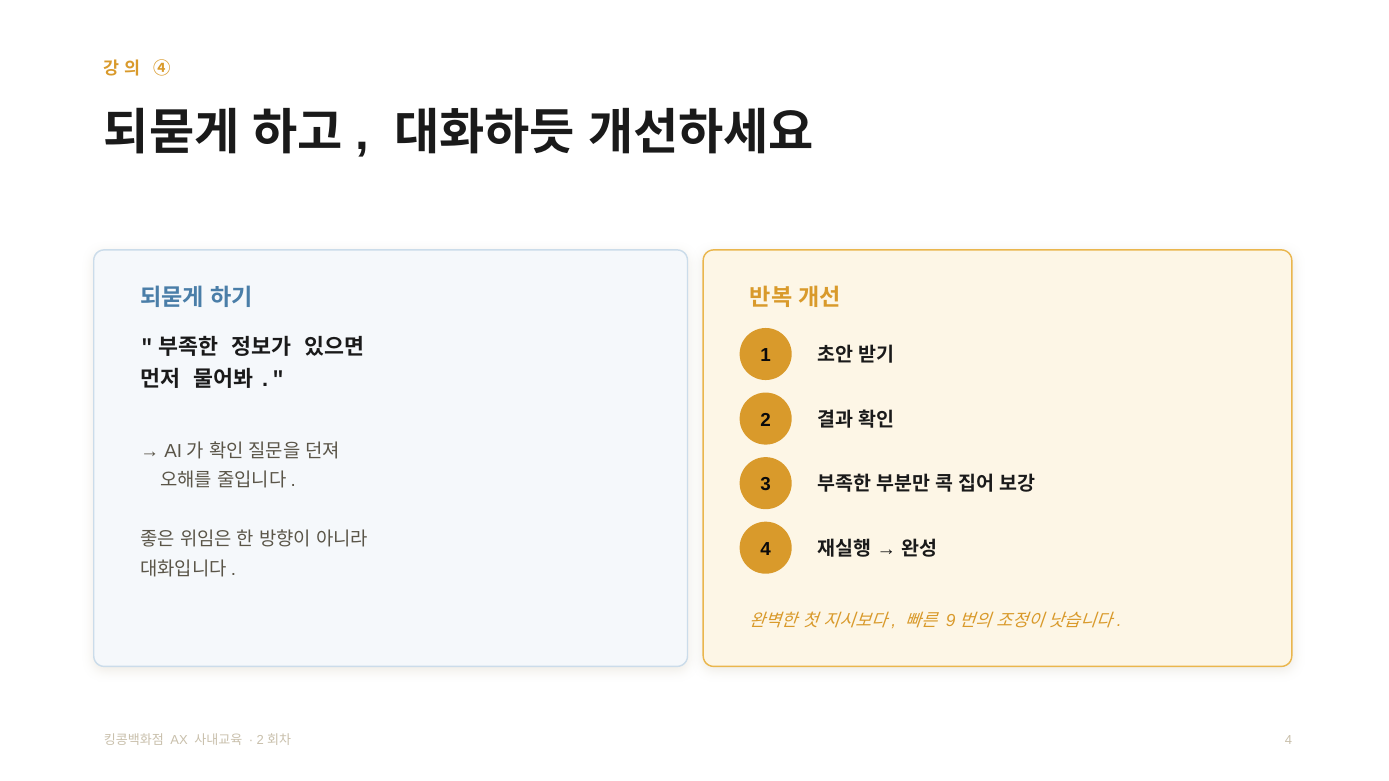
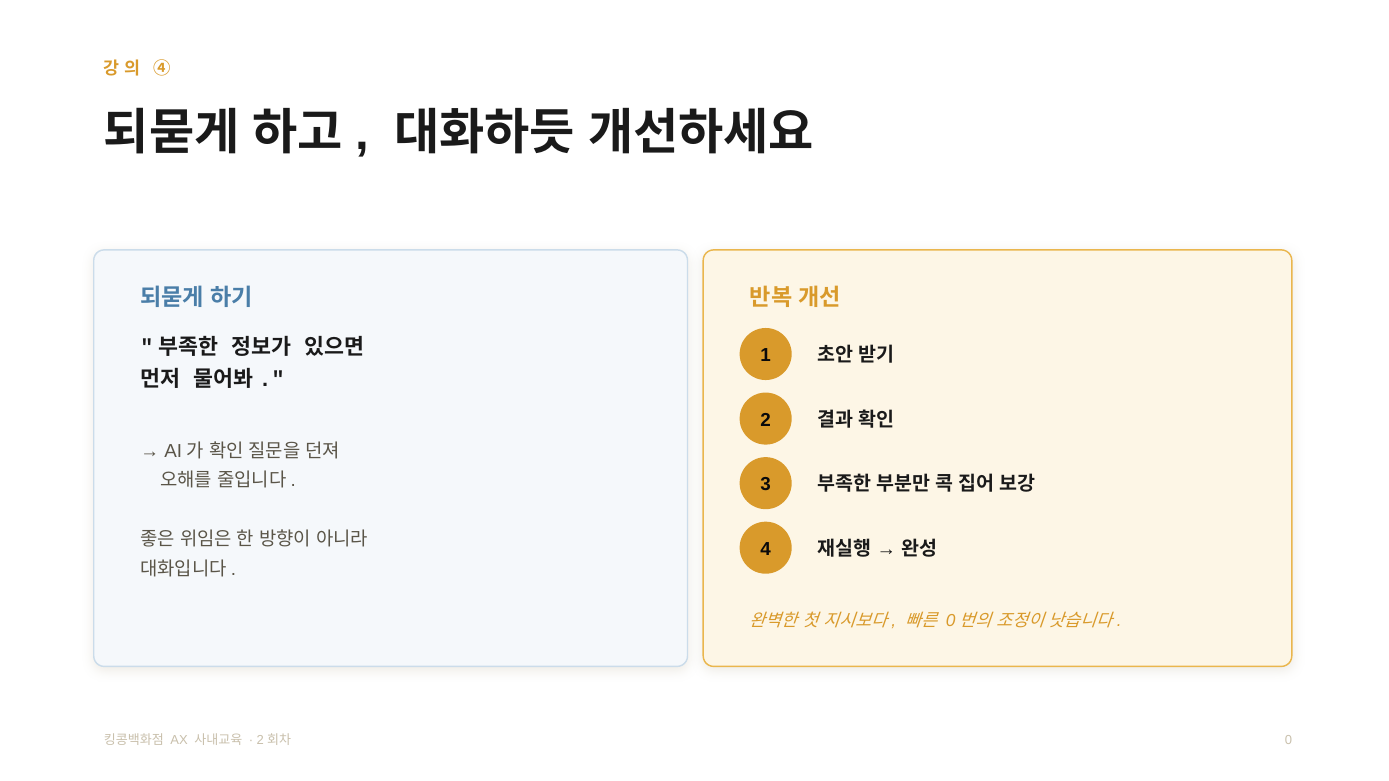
9: 9 -> 0 (951, 621)
4: 4 -> 0 (1288, 741)
